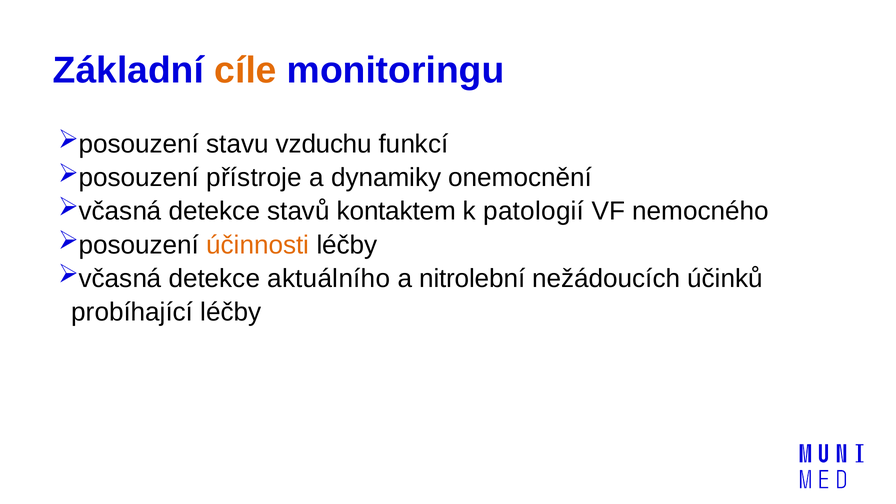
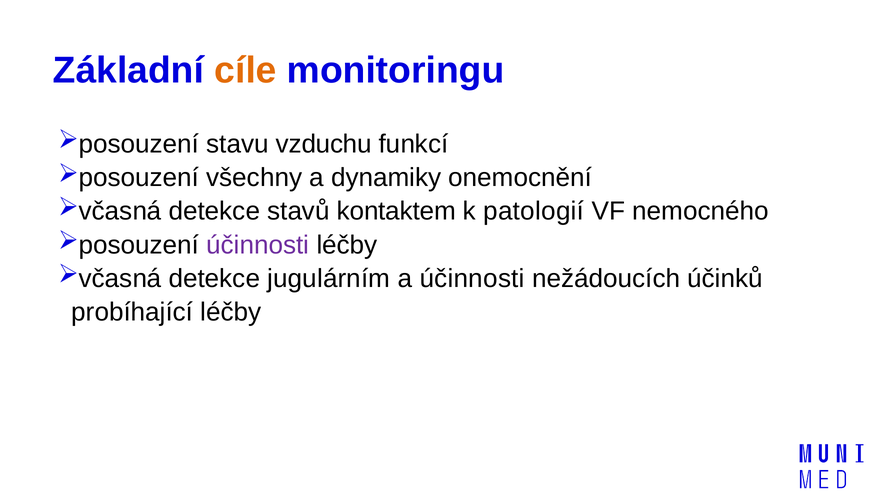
přístroje: přístroje -> všechny (254, 178)
účinnosti colour: orange -> purple (258, 245)
aktuálního: aktuálního -> jugulárním (329, 278)
a nitrolební: nitrolební -> účinnosti (472, 278)
